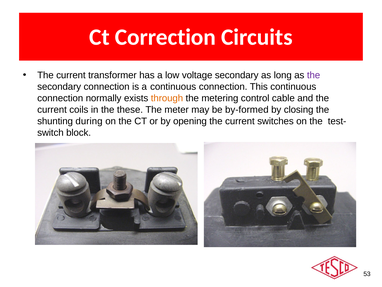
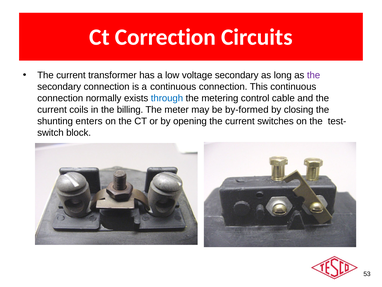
through colour: orange -> blue (167, 98)
these: these -> billing (130, 110)
during: during -> enters (89, 121)
